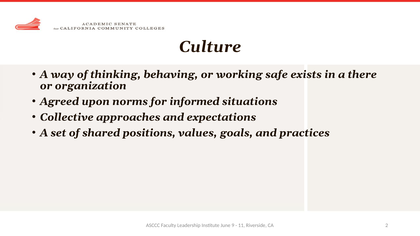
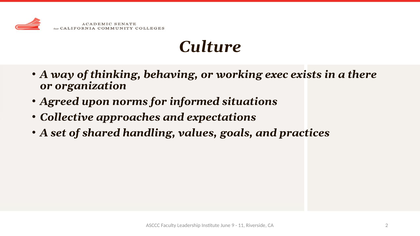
safe: safe -> exec (277, 75)
positions: positions -> handling (149, 133)
